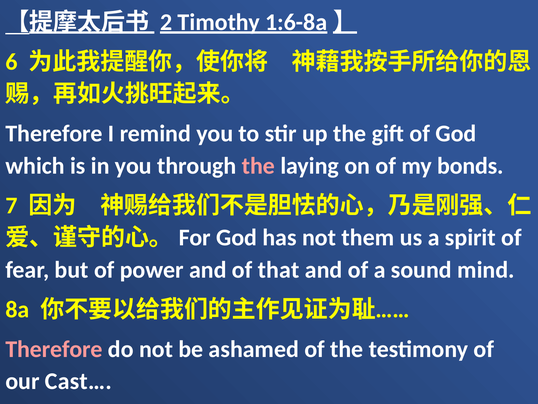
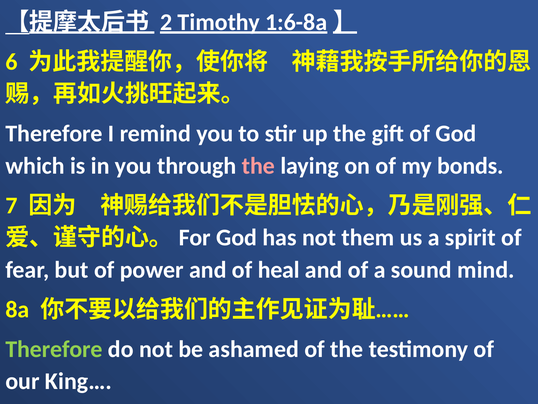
that: that -> heal (279, 269)
Therefore colour: pink -> light green (54, 349)
Cast…: Cast… -> King… (78, 381)
